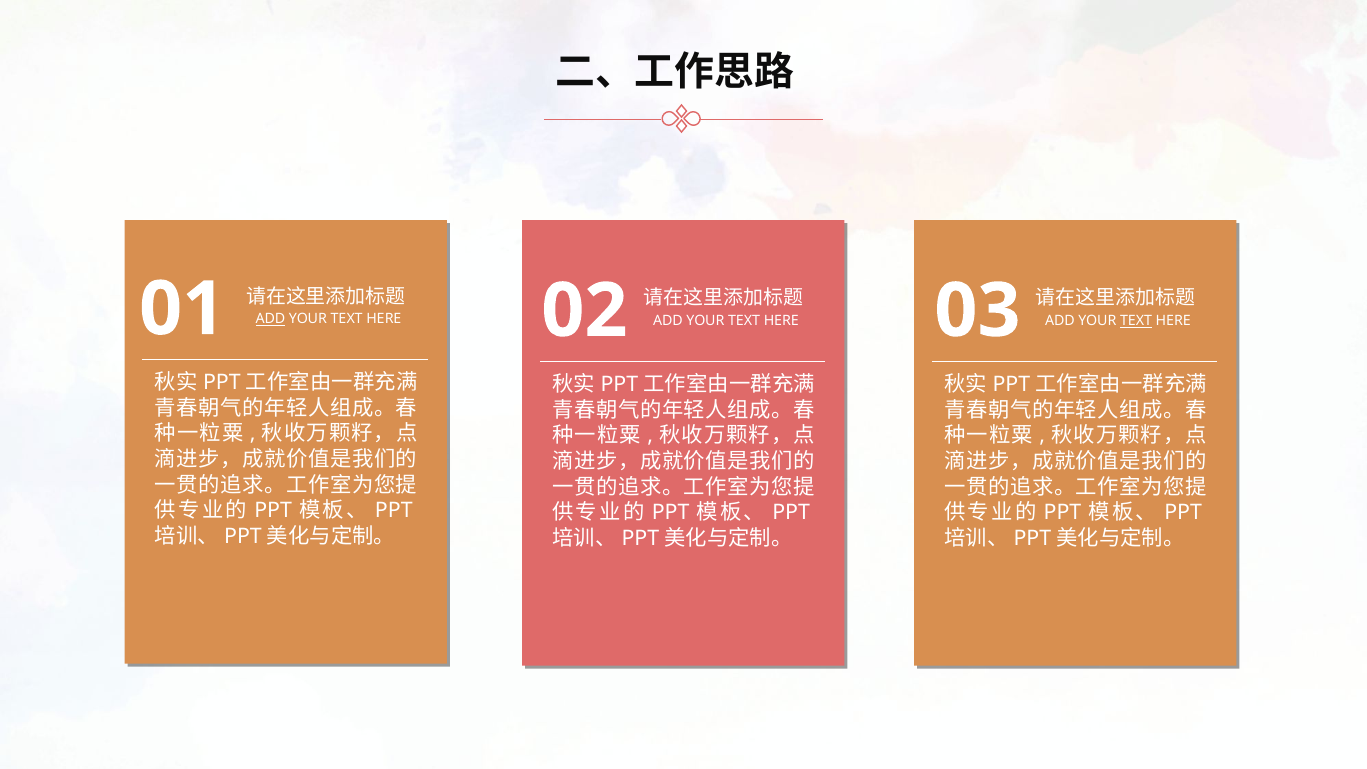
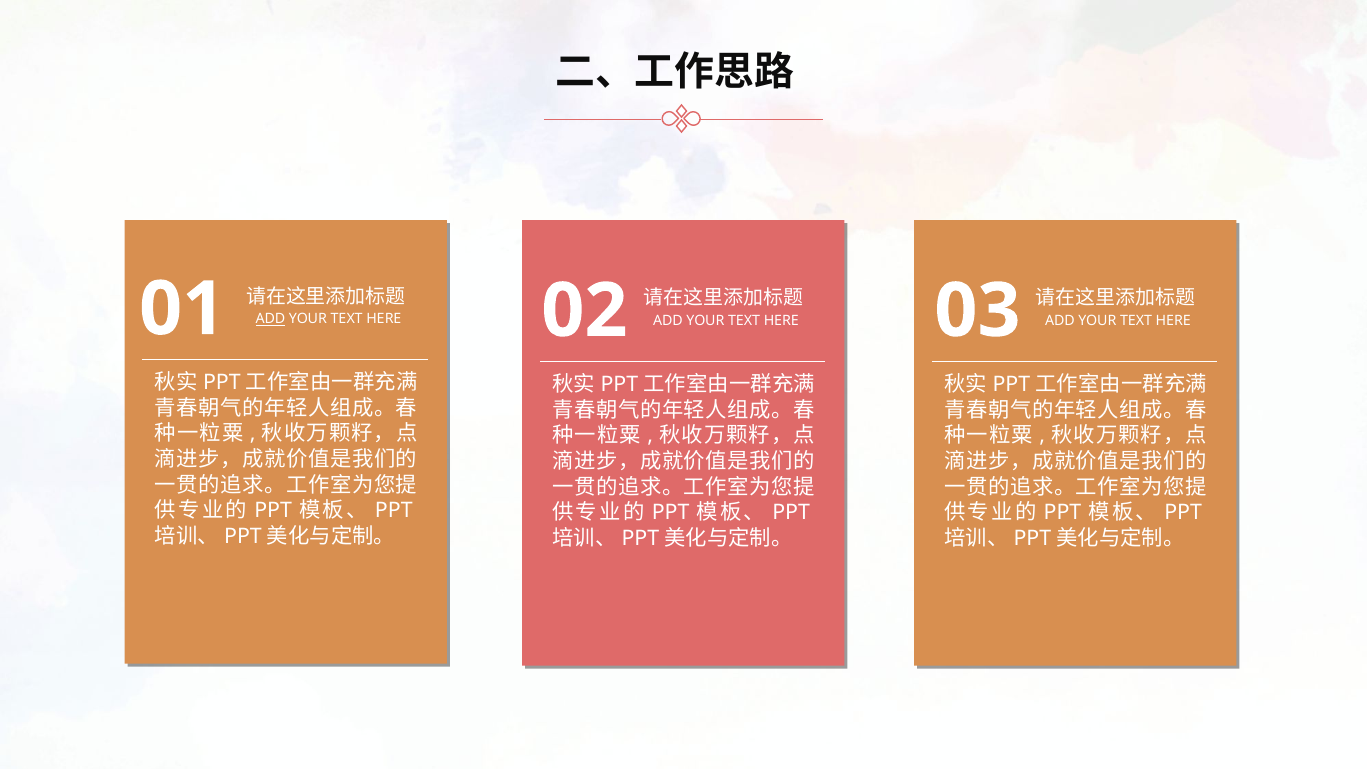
TEXT underline: present -> none (1136, 321)
